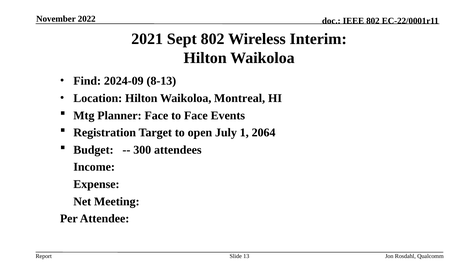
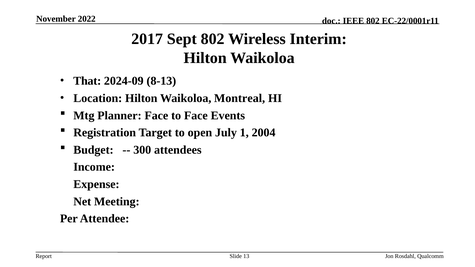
2021: 2021 -> 2017 (147, 39)
Find: Find -> That (87, 81)
2064: 2064 -> 2004 (264, 133)
